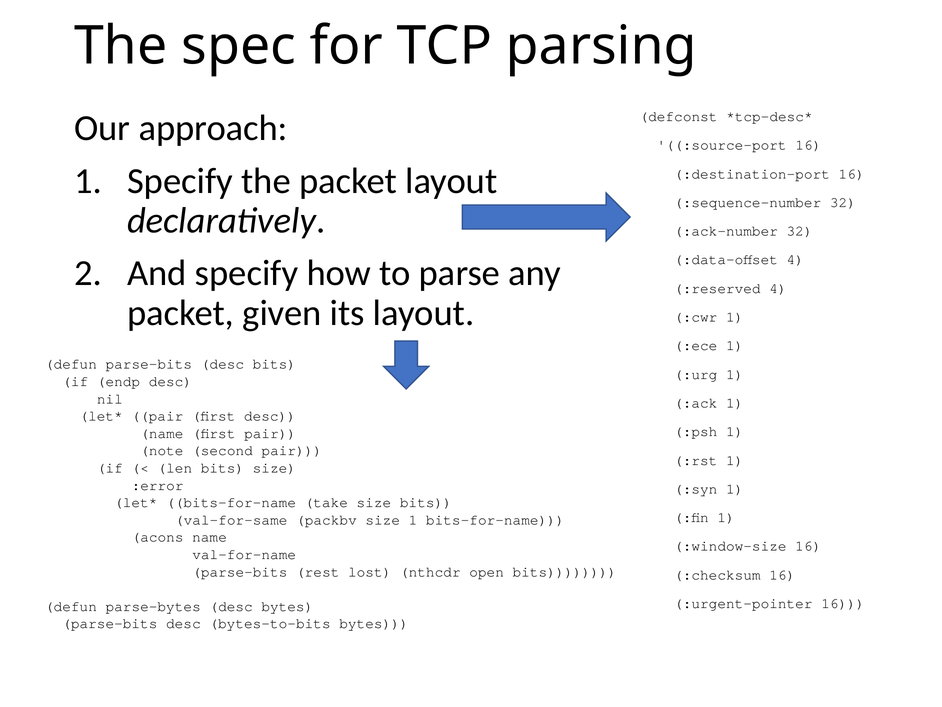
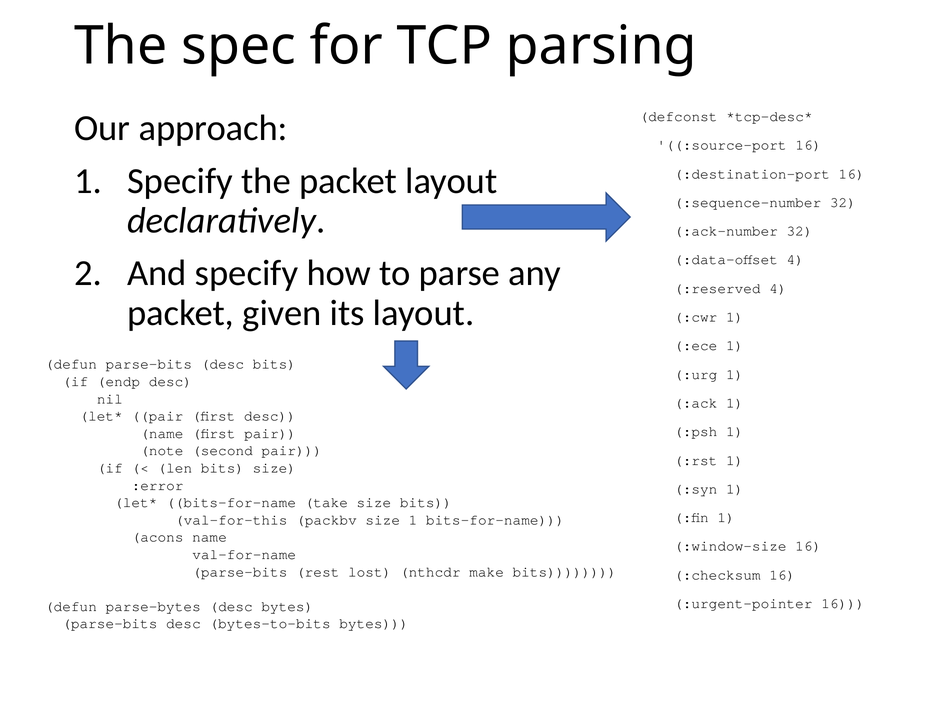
val-for-same: val-for-same -> val-for-this (231, 520)
open: open -> make (487, 571)
